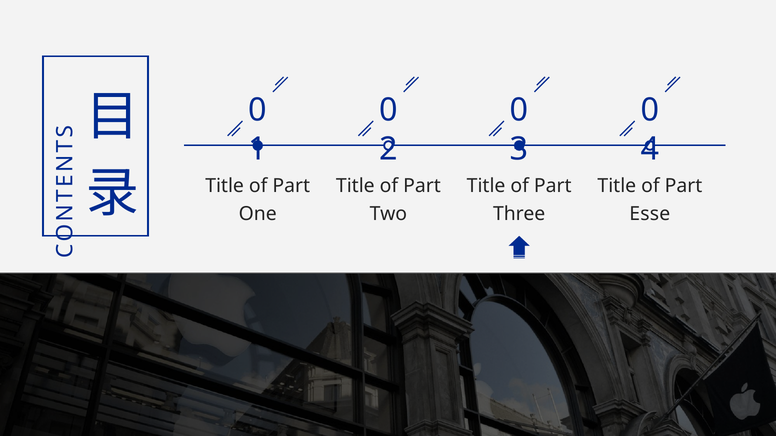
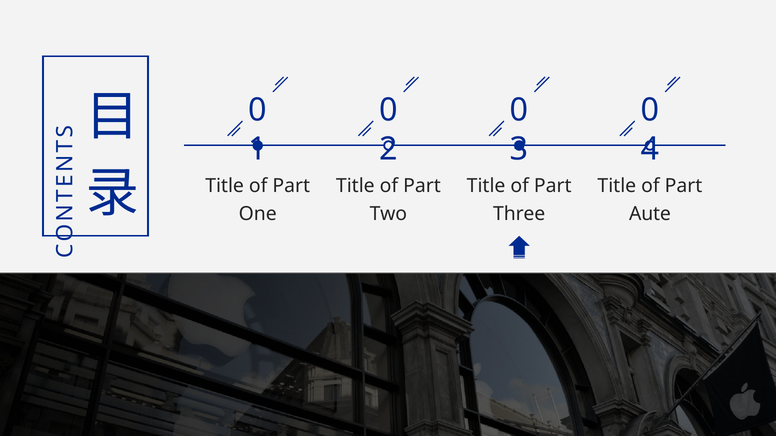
Esse: Esse -> Aute (650, 214)
